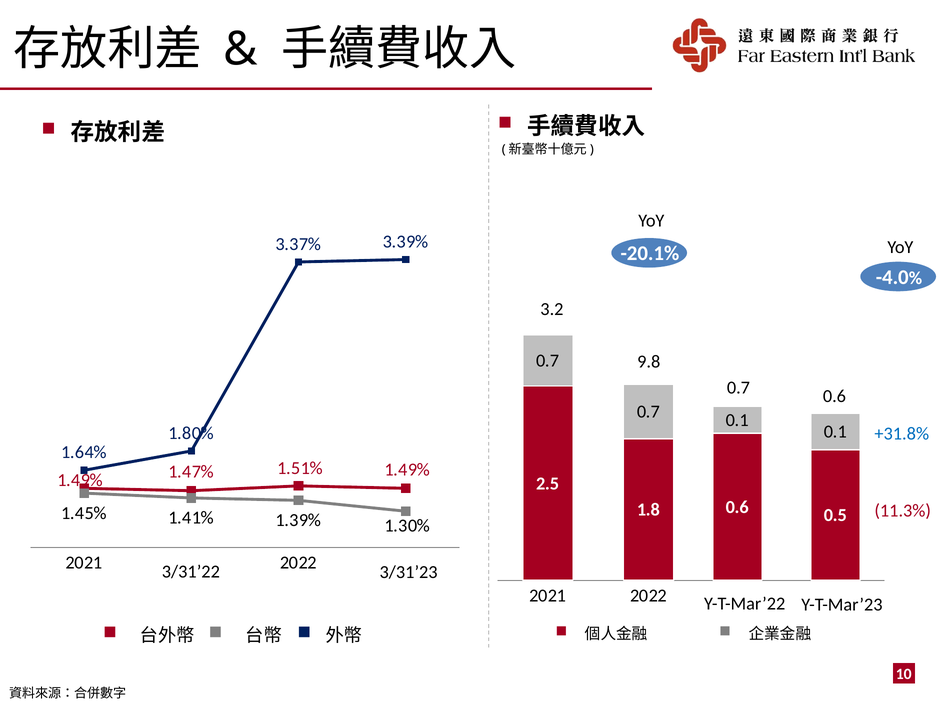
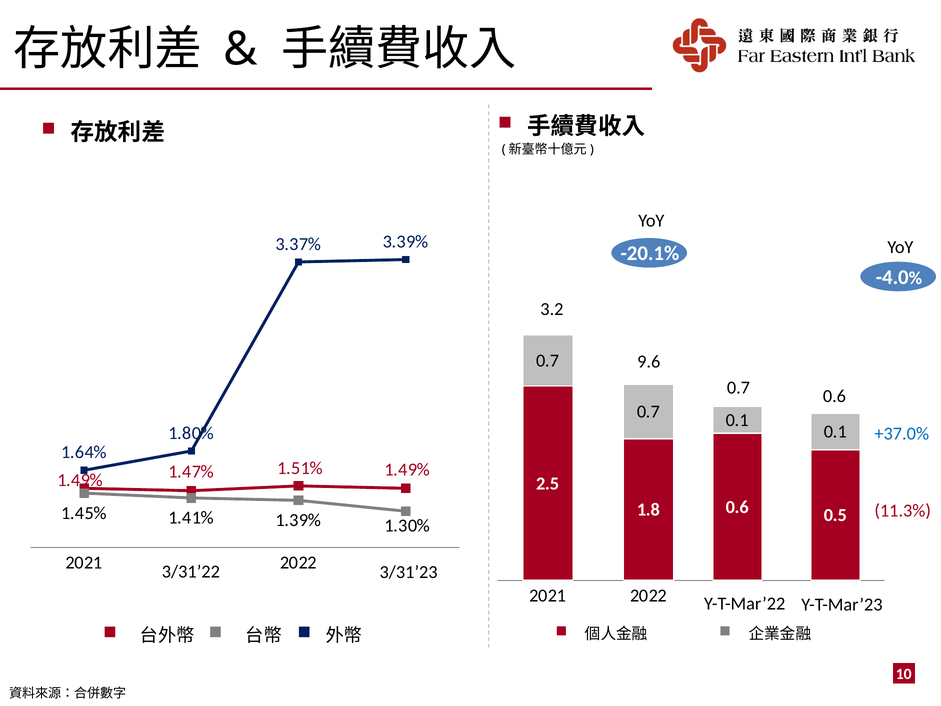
9.8: 9.8 -> 9.6 (649, 362)
+31.8%: +31.8% -> +37.0% (902, 434)
